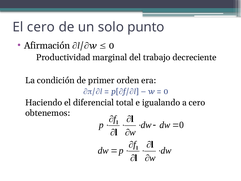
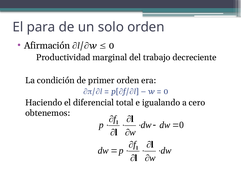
El cero: cero -> para (41, 27)
solo punto: punto -> orden (146, 27)
